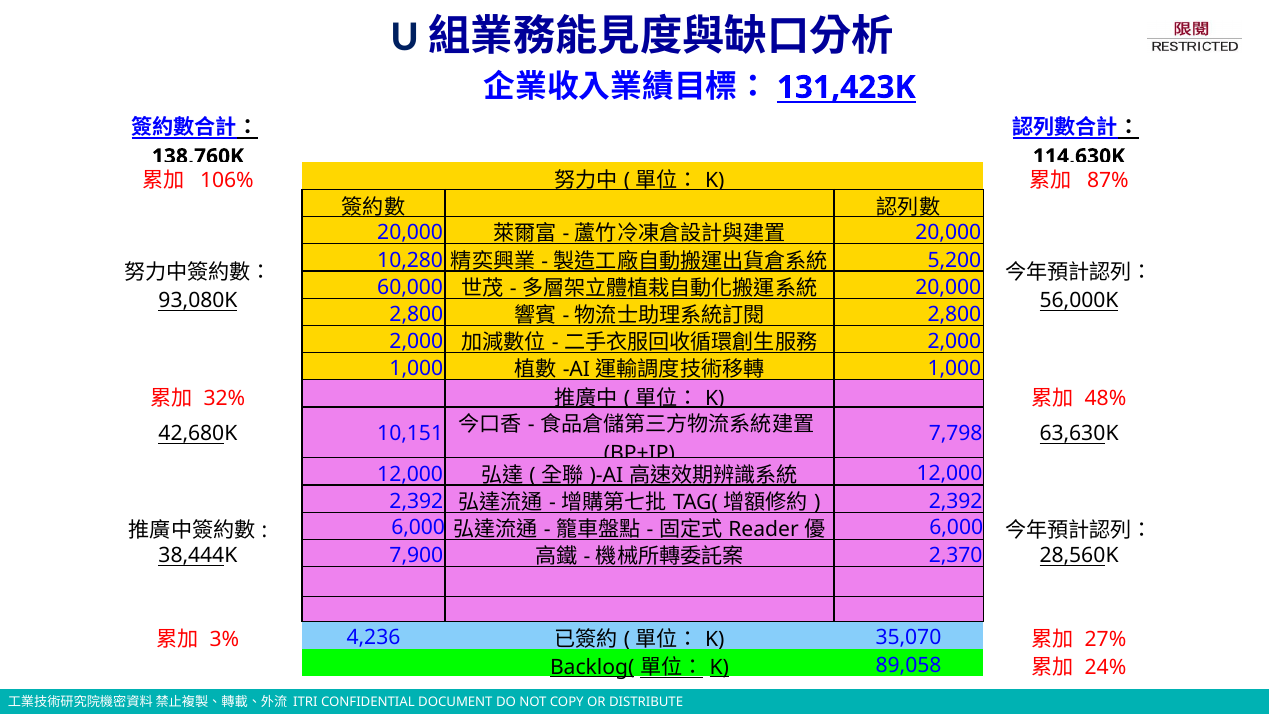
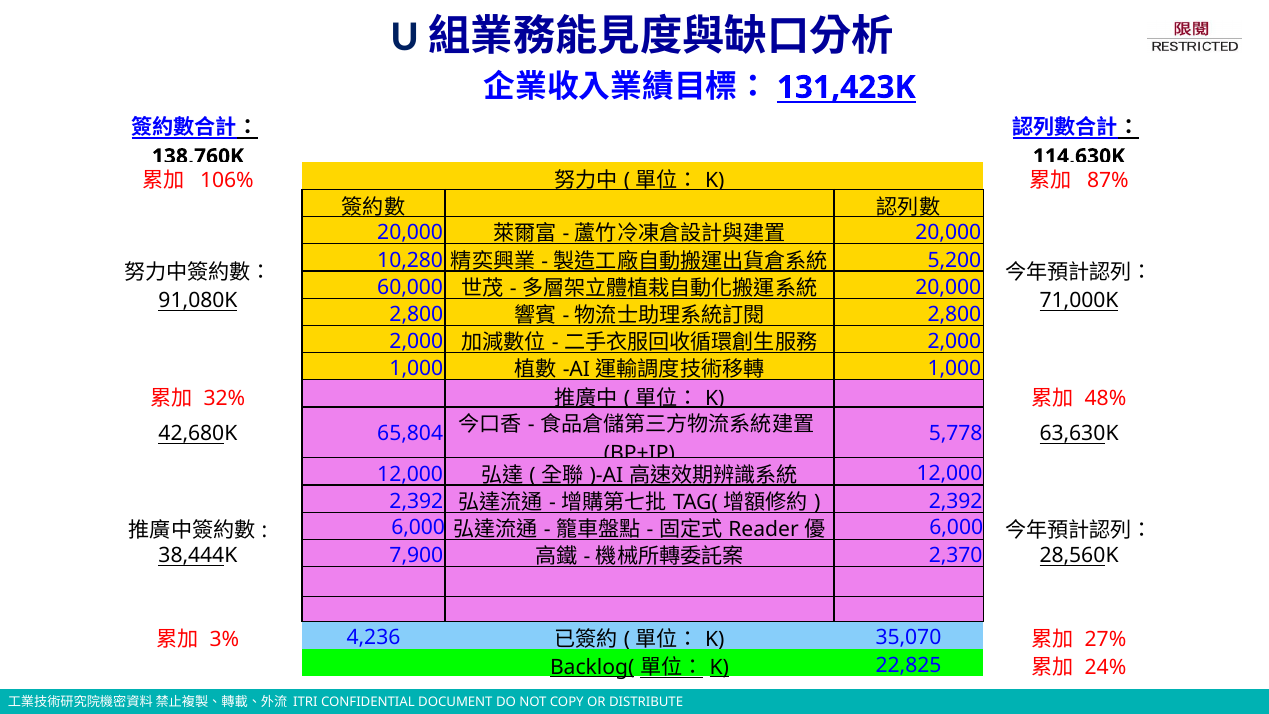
93,080K: 93,080K -> 91,080K (198, 301)
56,000K: 56,000K -> 71,000K (1079, 301)
10,151: 10,151 -> 65,804 (410, 433)
7,798: 7,798 -> 5,778 (956, 434)
89,058: 89,058 -> 22,825 (908, 665)
